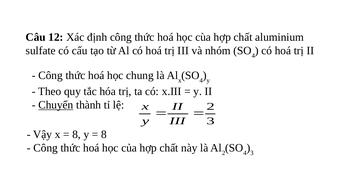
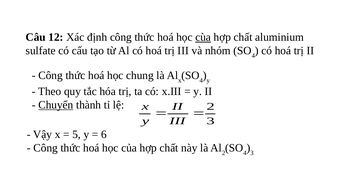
cùa underline: none -> present (203, 37)
8: 8 -> 5 (77, 134)
8: 8 -> 6 (104, 134)
